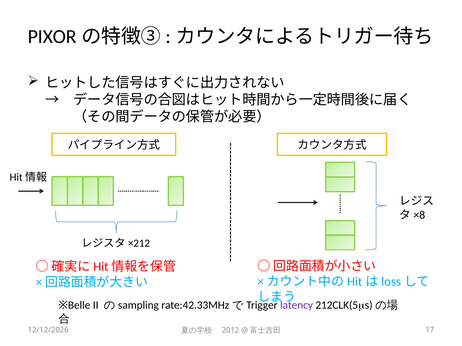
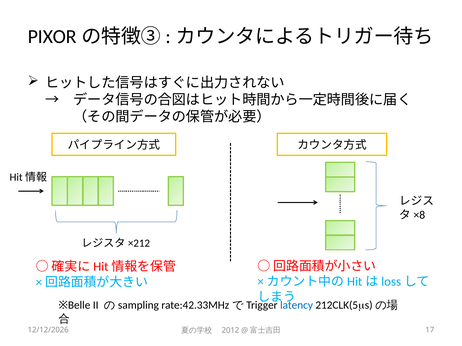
latency colour: purple -> blue (297, 306)
